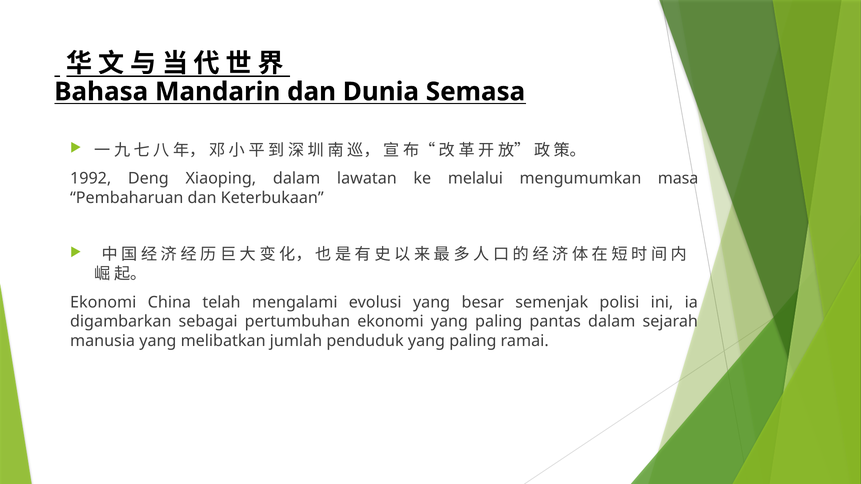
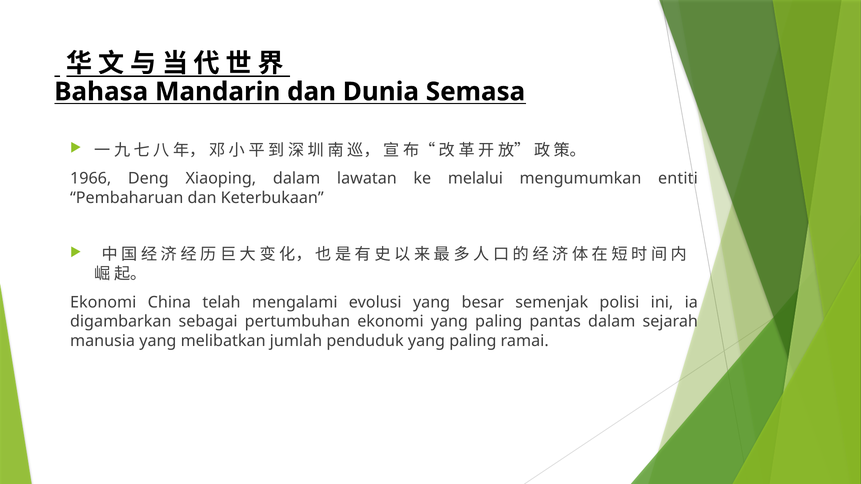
1992: 1992 -> 1966 (91, 179)
masa: masa -> entiti (678, 179)
